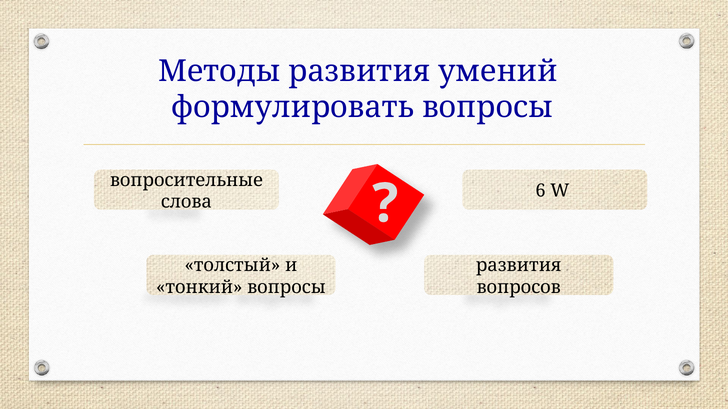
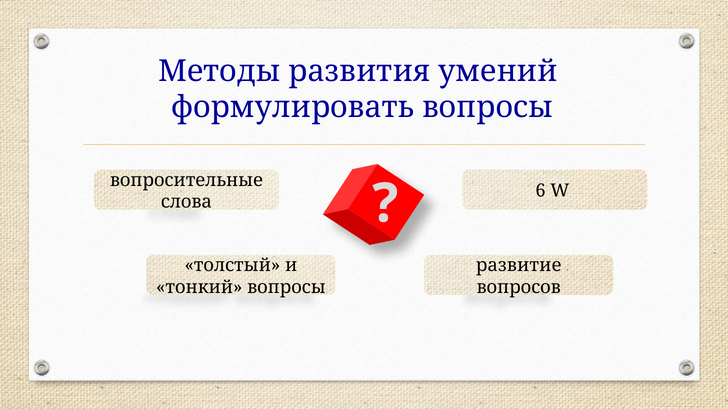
развития: развития -> развитие (519, 266)
